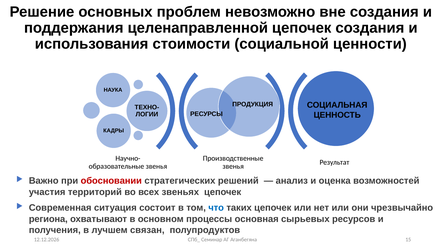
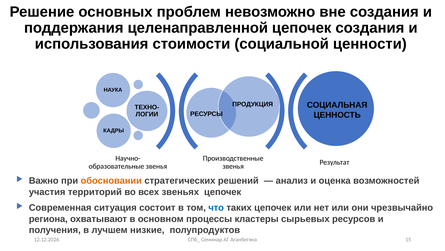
обосновании colour: red -> orange (111, 180)
основная: основная -> кластеры (257, 218)
связан: связан -> низкие (147, 229)
